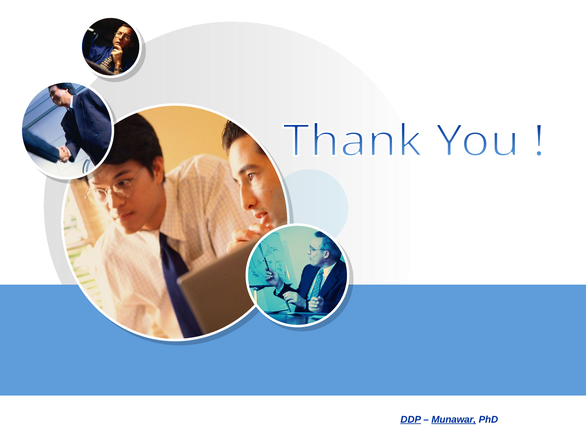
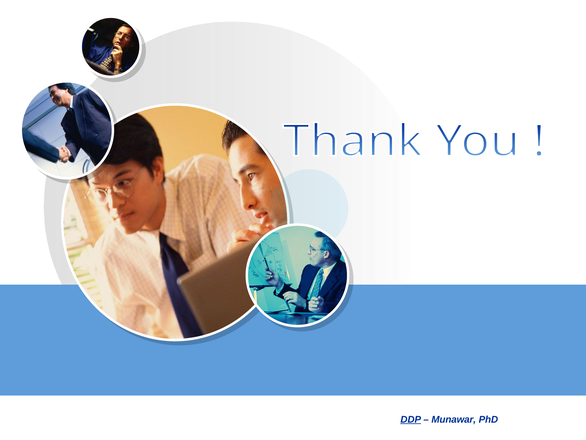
Munawar underline: present -> none (454, 419)
